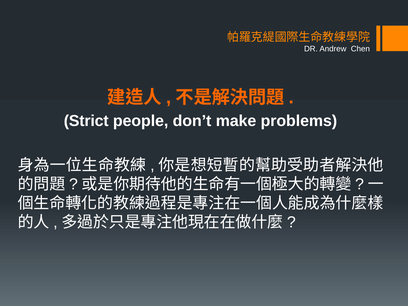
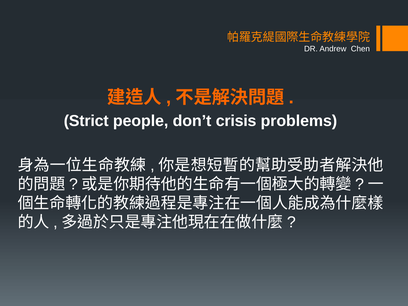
make: make -> crisis (236, 121)
